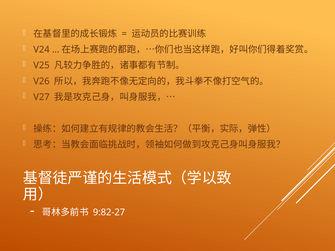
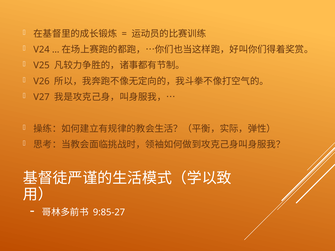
9:82-27: 9:82-27 -> 9:85-27 (109, 212)
